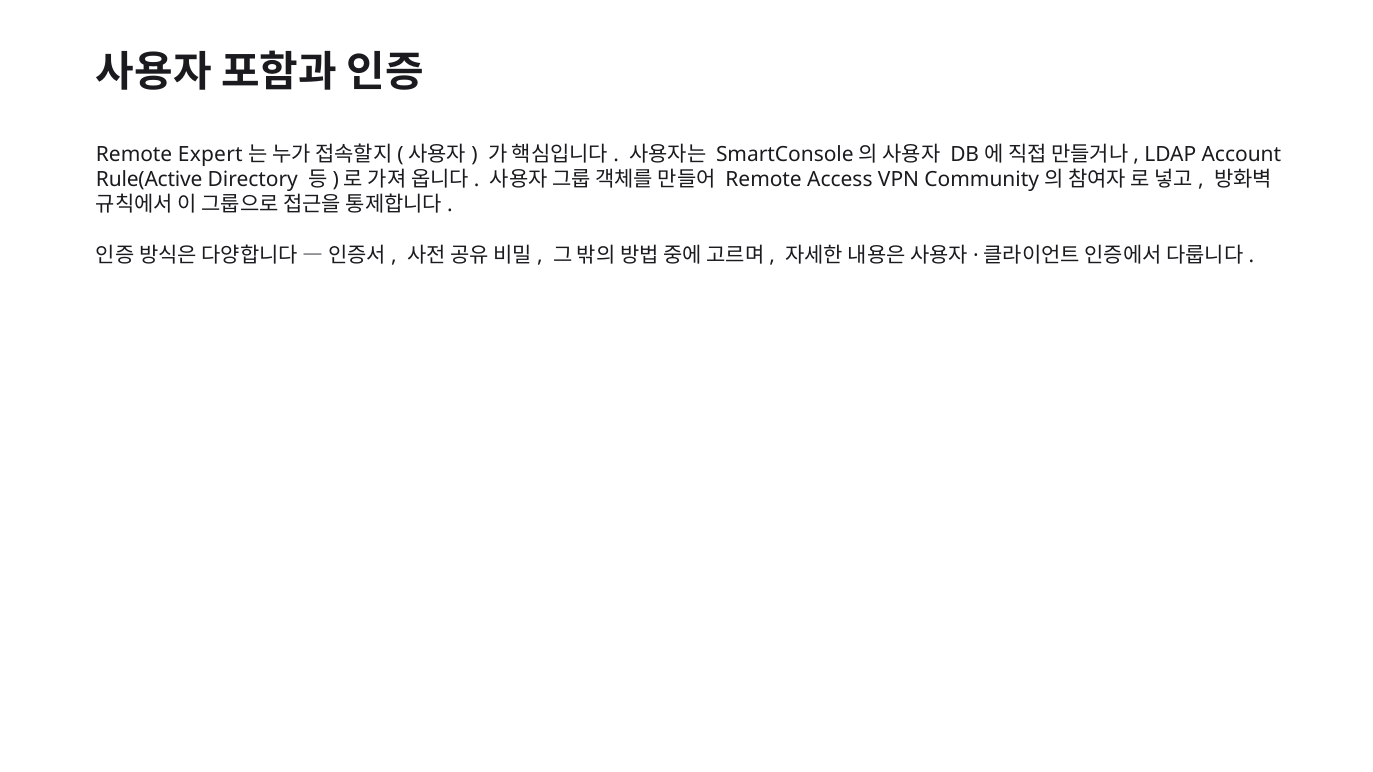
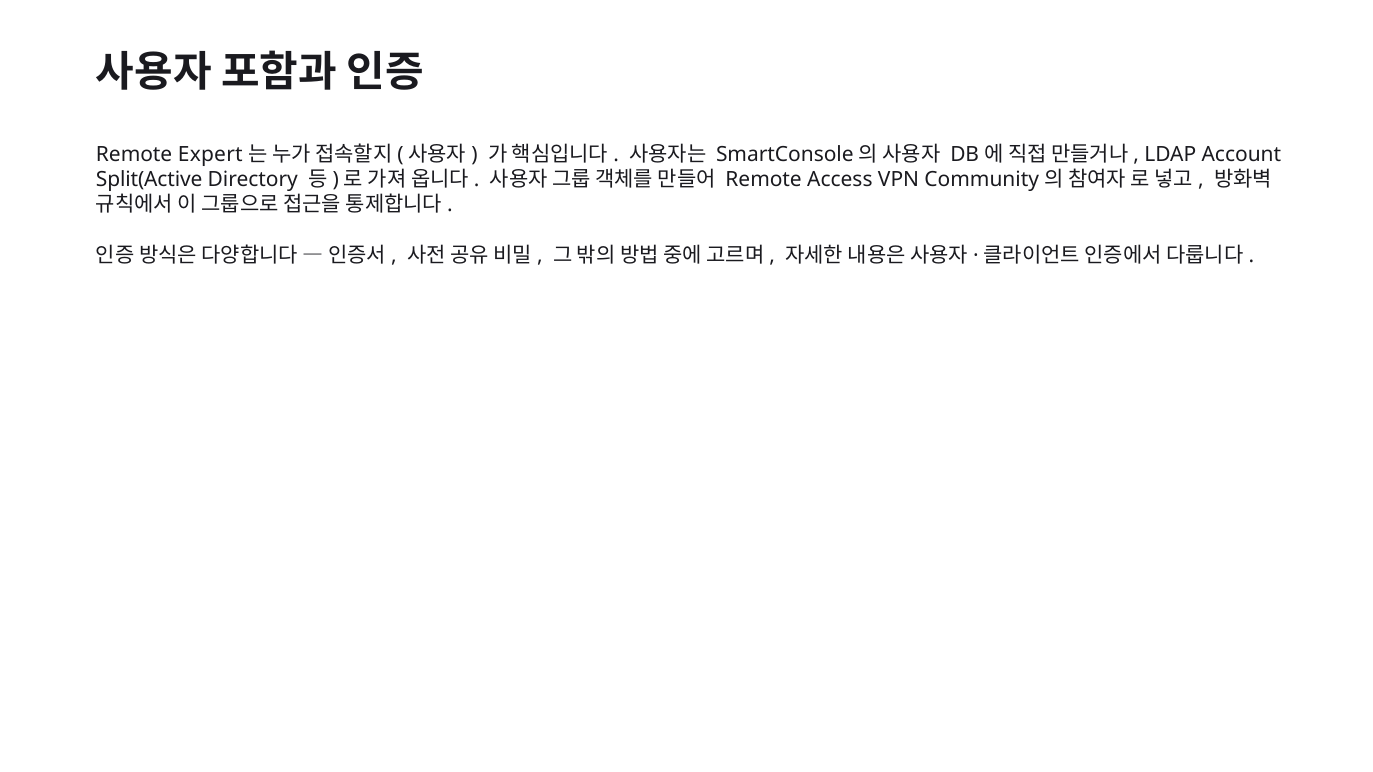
Rule(Active: Rule(Active -> Split(Active (149, 180)
